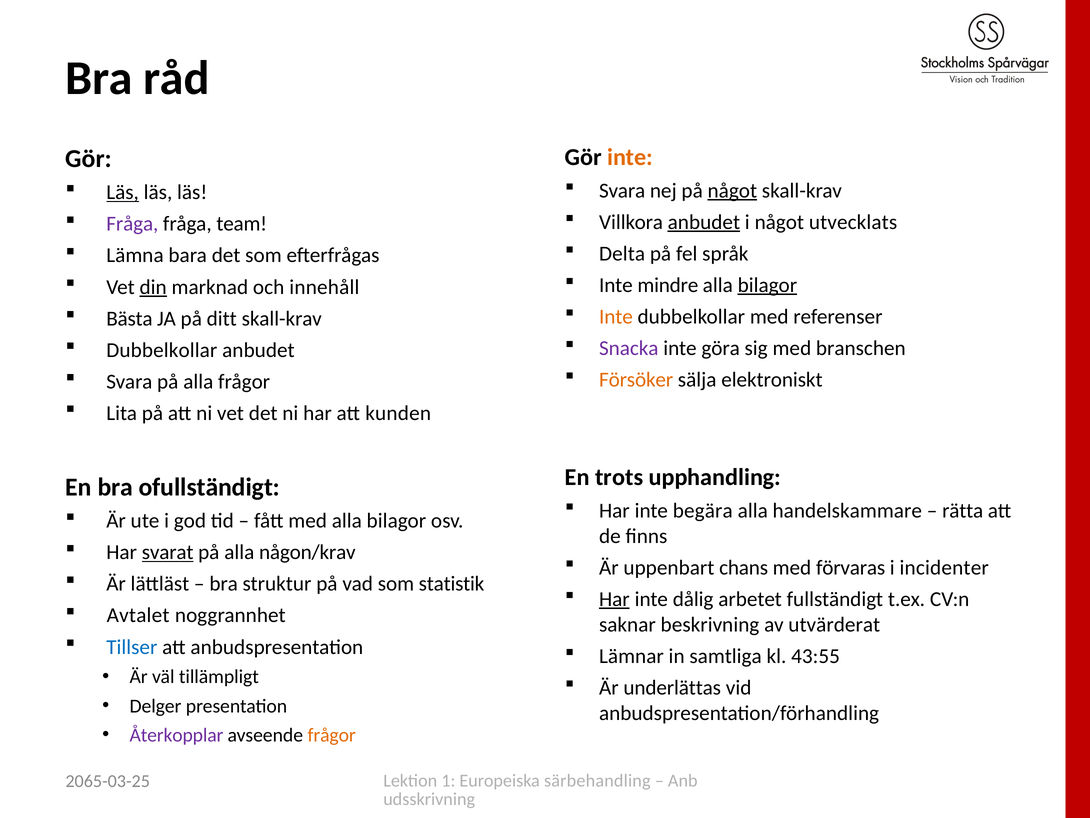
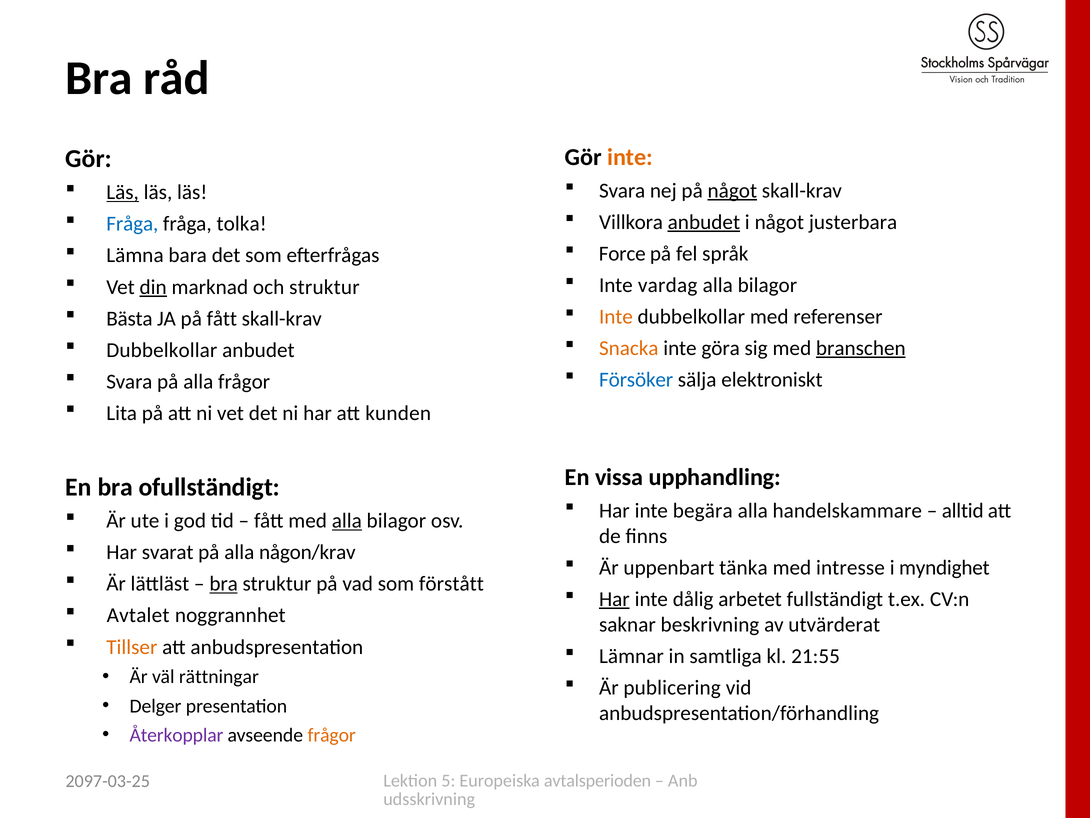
utvecklats: utvecklats -> justerbara (853, 222)
Fråga colour: purple -> blue (132, 224)
team: team -> tolka (242, 224)
Delta: Delta -> Force (622, 253)
mindre: mindre -> vardag (668, 285)
bilagor underline: present -> none (767, 285)
och innehåll: innehåll -> struktur (324, 287)
på ditt: ditt -> fått (222, 318)
Snacka colour: purple -> orange (629, 348)
branschen underline: none -> present (861, 348)
Försöker colour: orange -> blue (636, 379)
trots: trots -> vissa (619, 477)
rätta: rätta -> alltid (963, 510)
alla underline: none -> present (347, 521)
svarat underline: present -> none (168, 552)
chans: chans -> tänka (743, 567)
förvaras: förvaras -> intresse (850, 567)
incidenter: incidenter -> myndighet (944, 567)
bra underline: none -> present (224, 584)
statistik: statistik -> förstått (451, 584)
Tillser colour: blue -> orange (132, 647)
43:55: 43:55 -> 21:55 (816, 656)
tillämpligt: tillämpligt -> rättningar (219, 677)
underlättas: underlättas -> publicering (672, 687)
1: 1 -> 5 (448, 781)
särbehandling: särbehandling -> avtalsperioden (598, 781)
2065-03-25: 2065-03-25 -> 2097-03-25 (108, 781)
